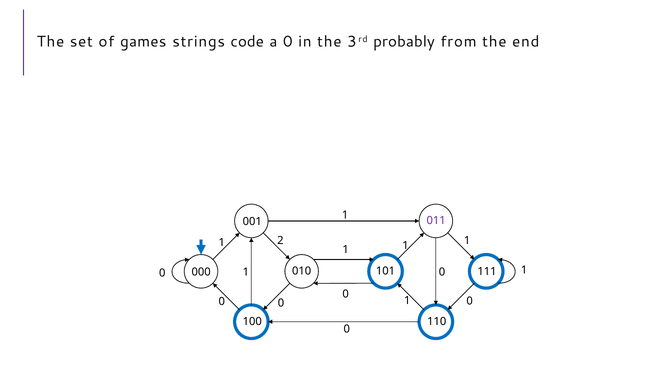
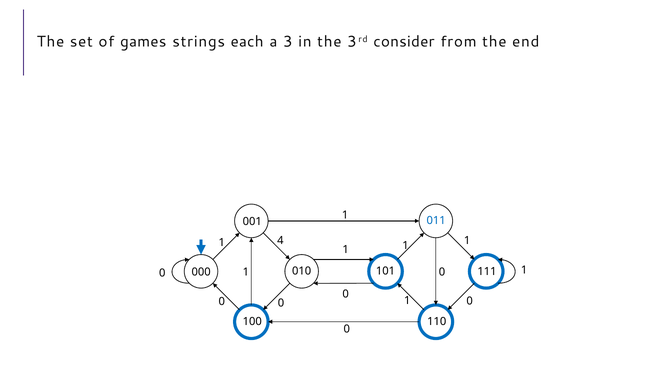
code: code -> each (247, 42)
a 0: 0 -> 3 (288, 42)
probably: probably -> consider (404, 42)
011 colour: purple -> blue (436, 220)
2: 2 -> 4 (280, 240)
